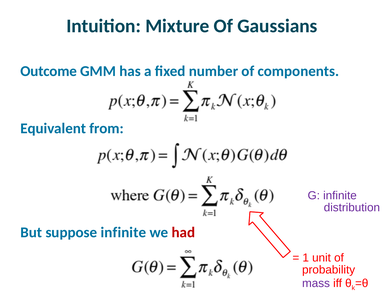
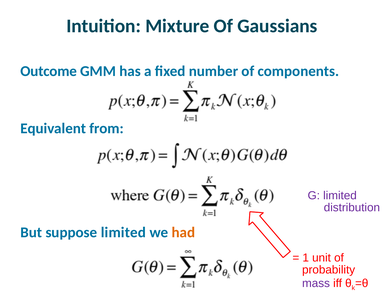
G infinite: infinite -> limited (340, 196)
suppose infinite: infinite -> limited (123, 233)
had colour: red -> orange (183, 233)
